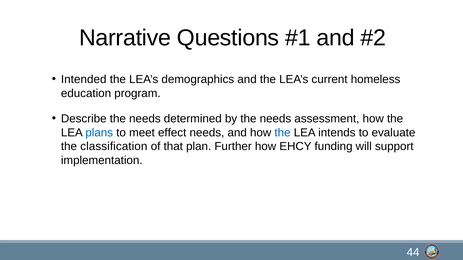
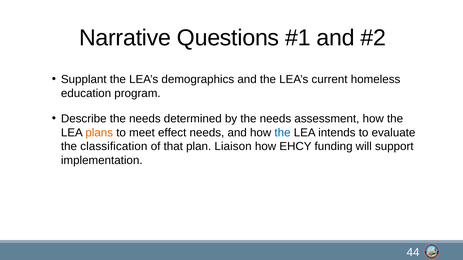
Intended: Intended -> Supplant (84, 80)
plans colour: blue -> orange (99, 133)
Further: Further -> Liaison (233, 147)
